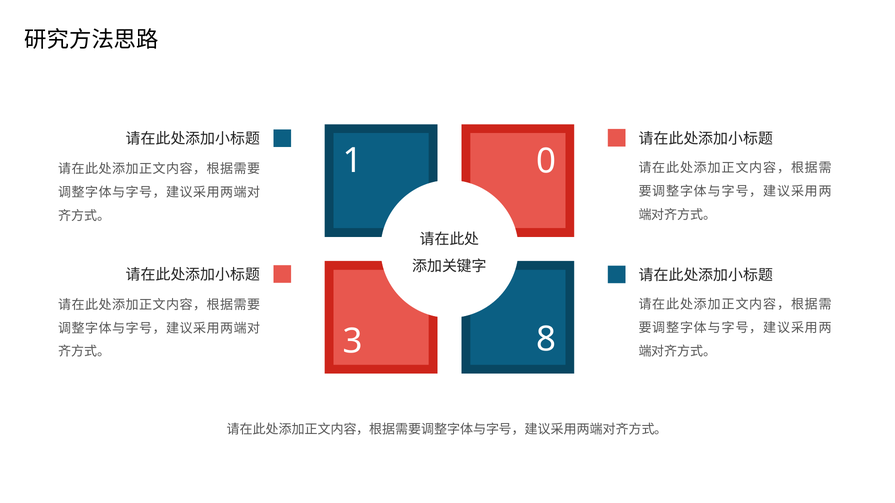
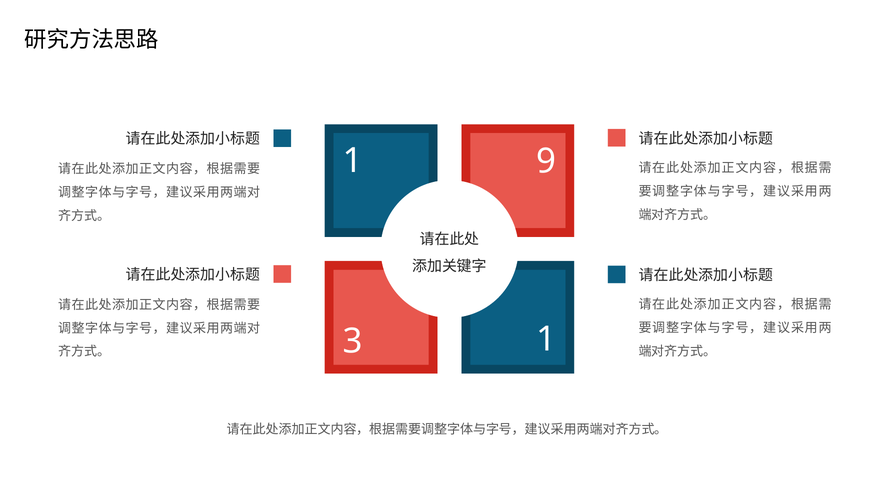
0: 0 -> 9 (546, 161)
3 8: 8 -> 1 (546, 339)
